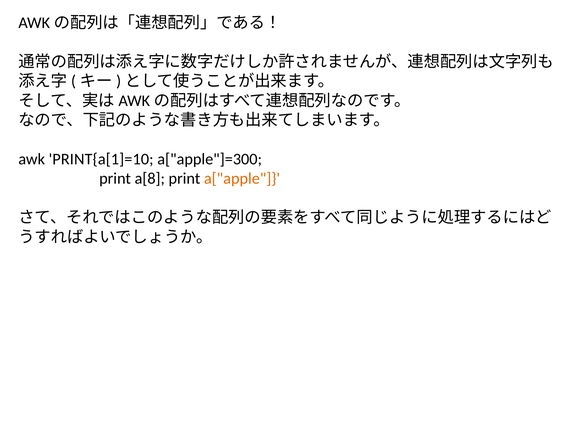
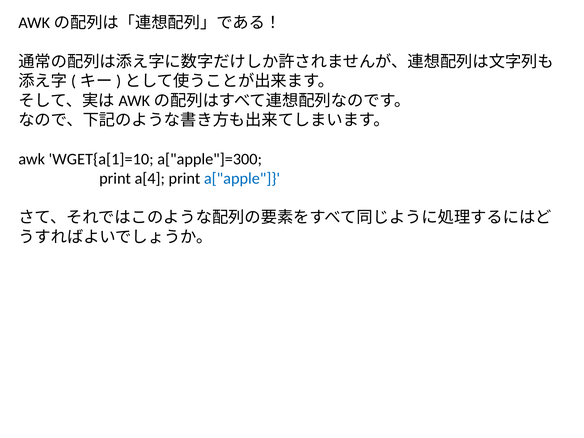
PRINT{a[1]=10: PRINT{a[1]=10 -> WGET{a[1]=10 (101, 159)
a[8: a[8 -> a[4 (150, 179)
a["apple colour: orange -> blue (242, 179)
